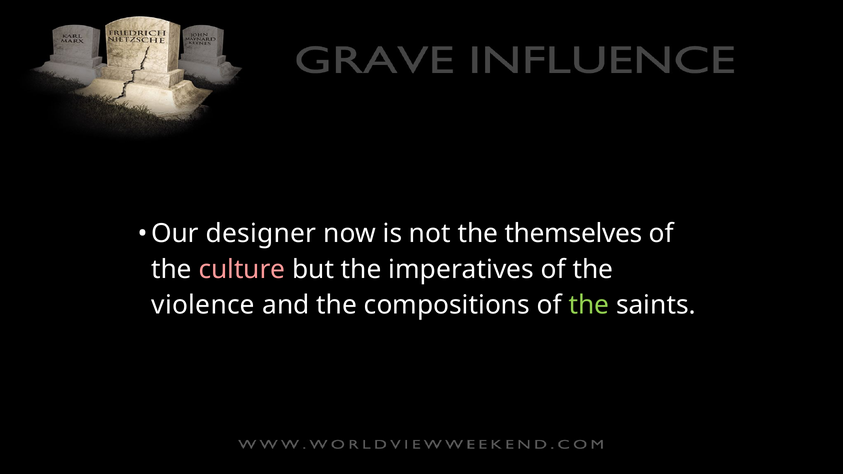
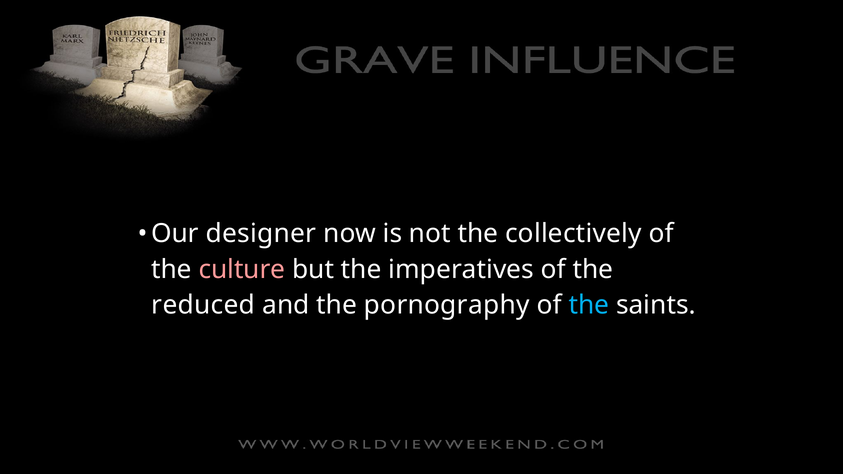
themselves: themselves -> collectively (573, 234)
violence: violence -> reduced (203, 305)
compositions: compositions -> pornography (447, 305)
the colour: light green -> light blue (589, 305)
